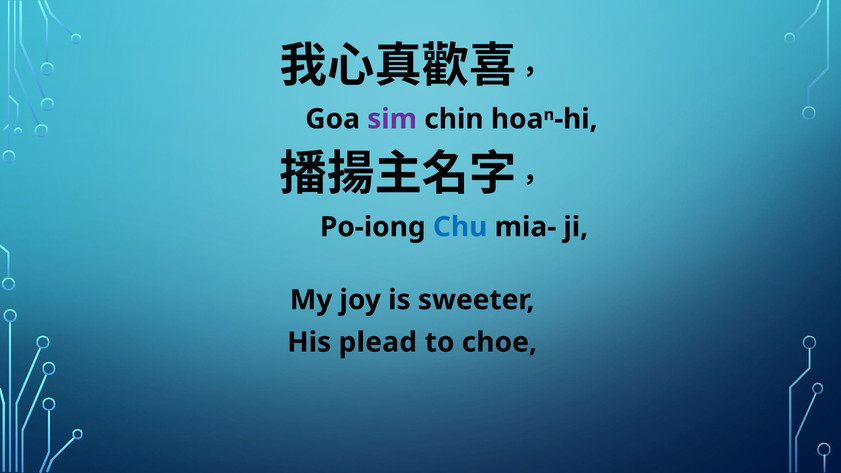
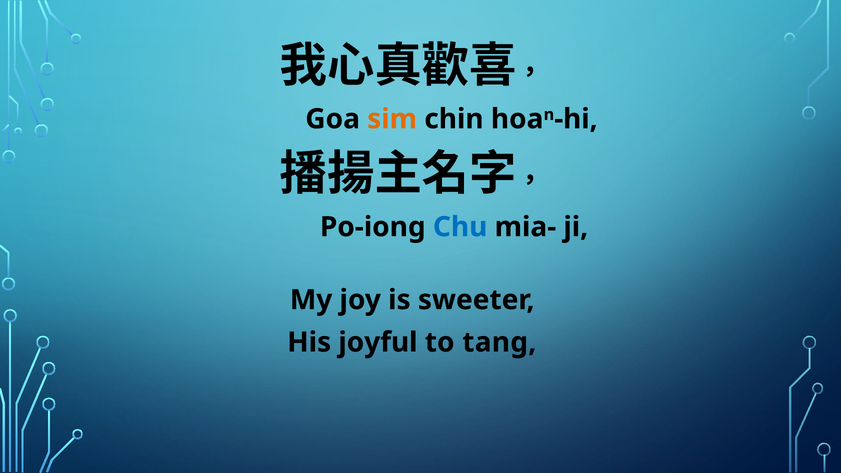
sim colour: purple -> orange (392, 119)
plead: plead -> joyful (378, 342)
choe: choe -> tang (499, 342)
